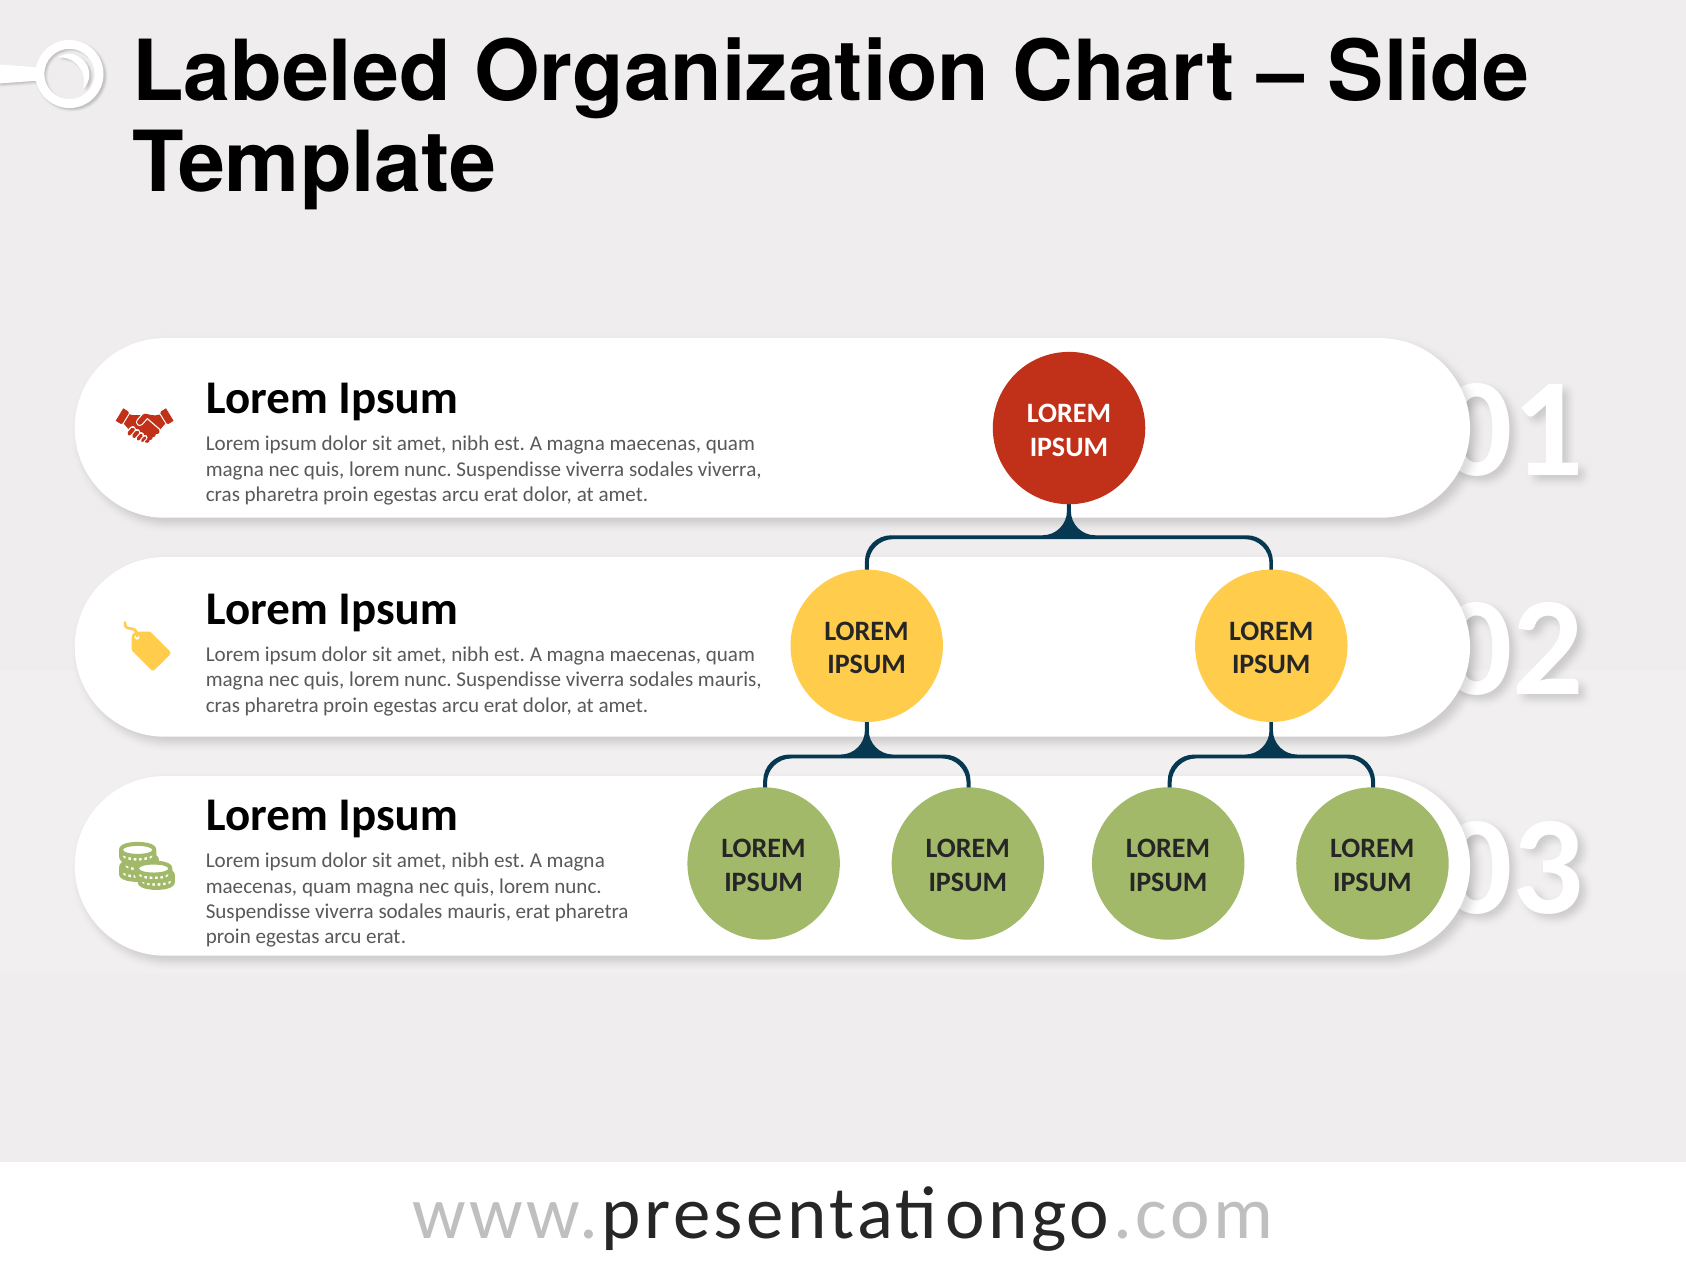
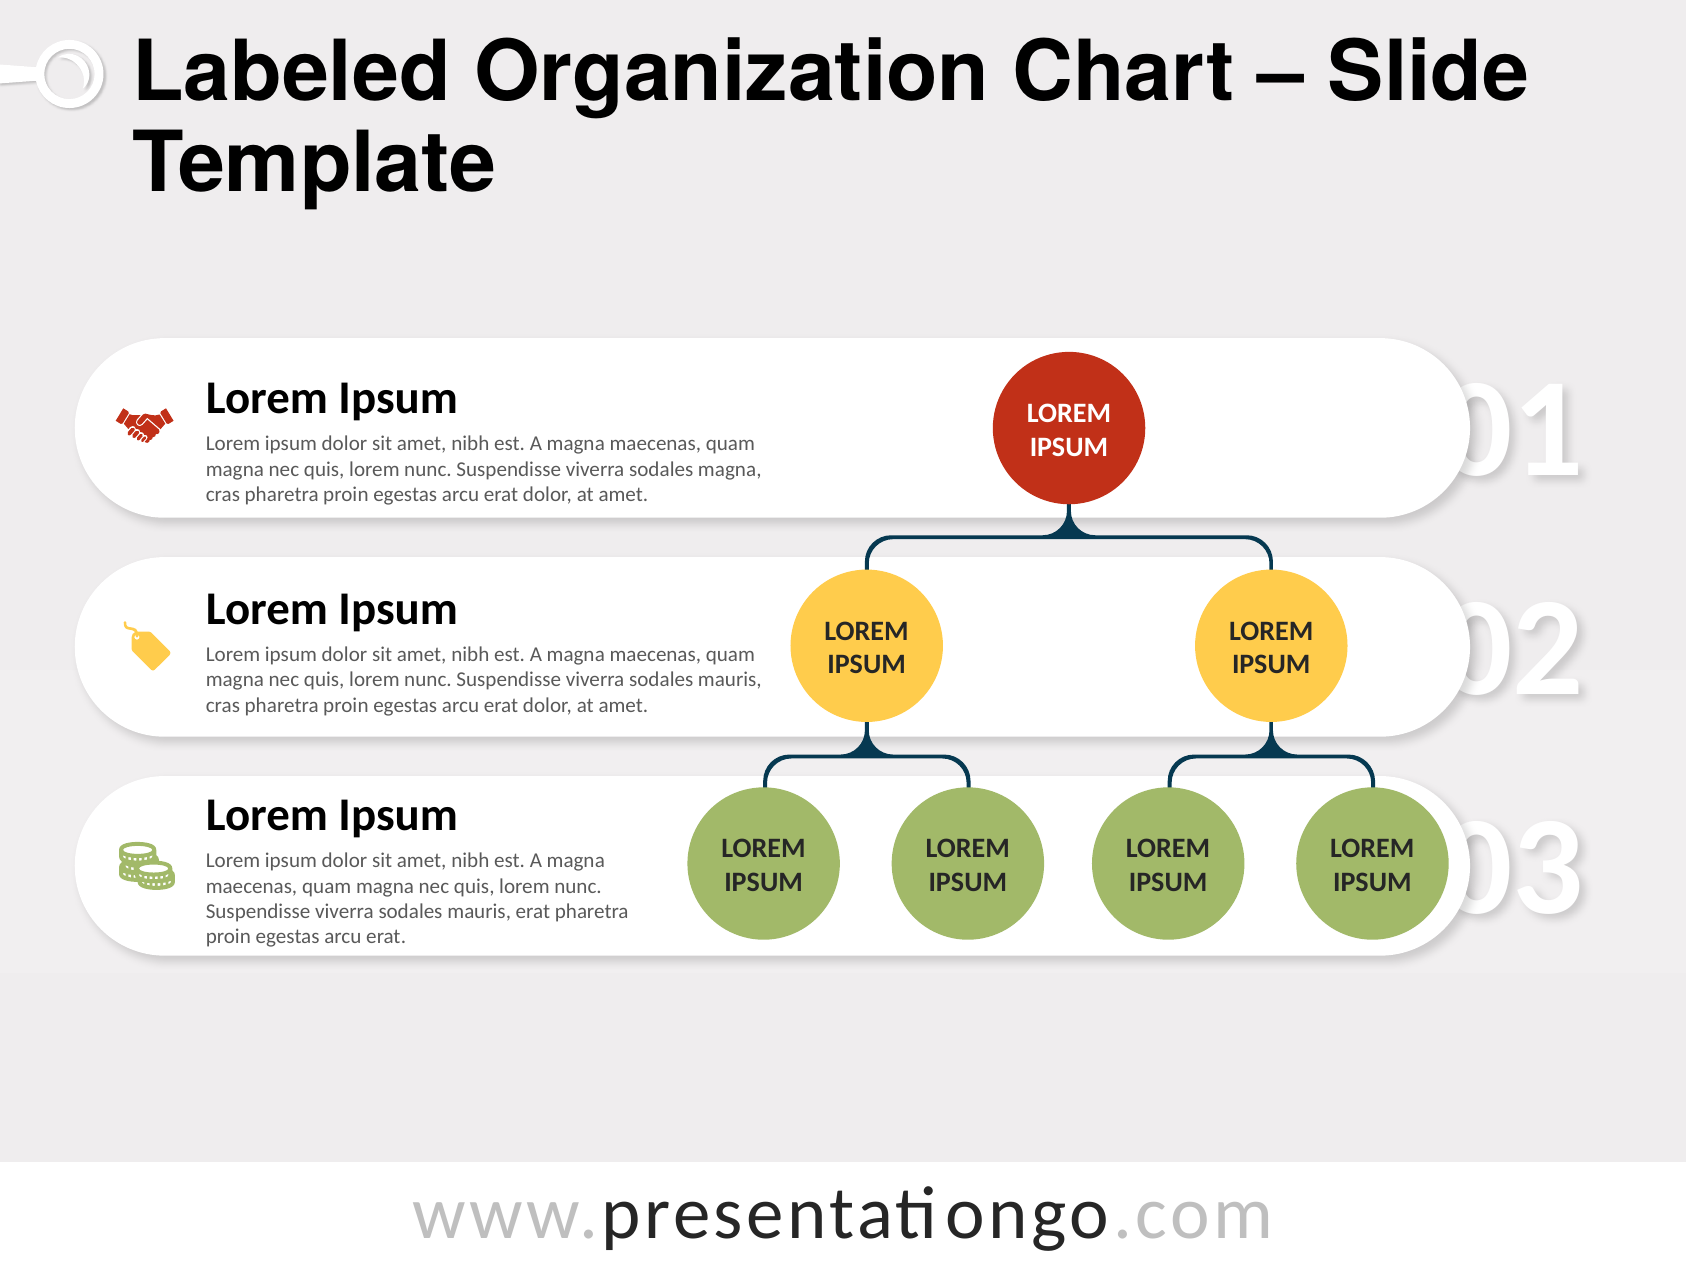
sodales viverra: viverra -> magna (730, 469)
